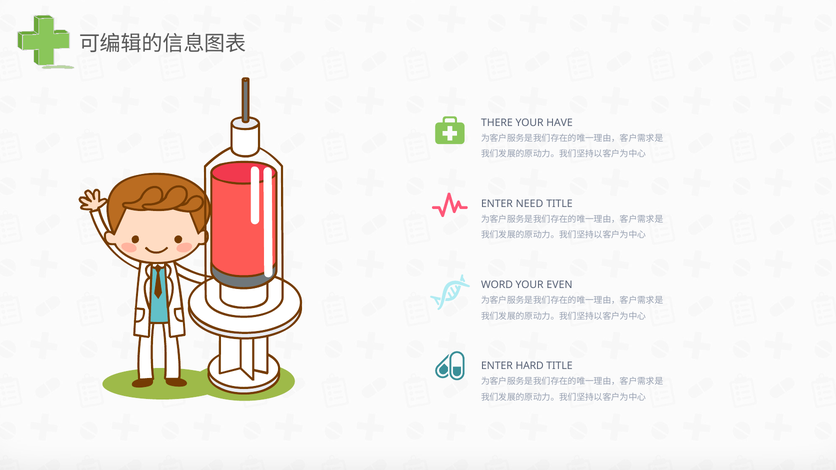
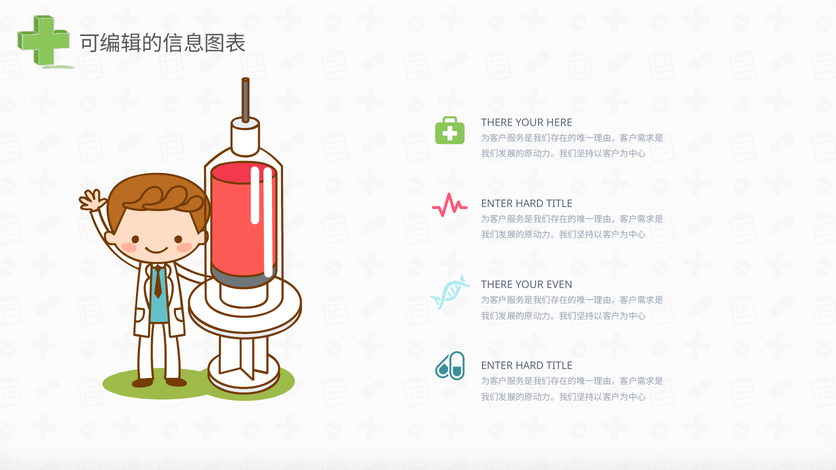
HAVE: HAVE -> HERE (559, 123)
NEED: NEED -> HARD (530, 204)
WORD: WORD -> THERE (497, 285)
